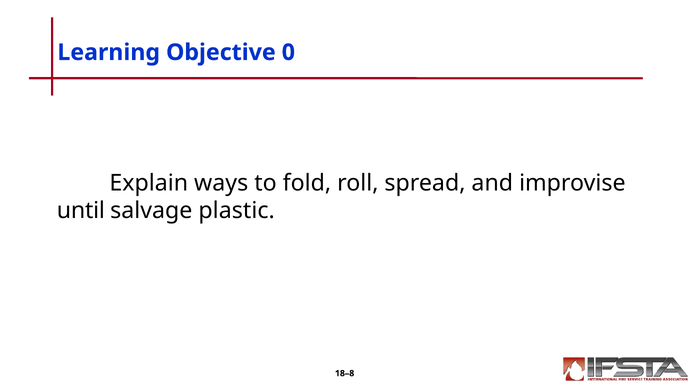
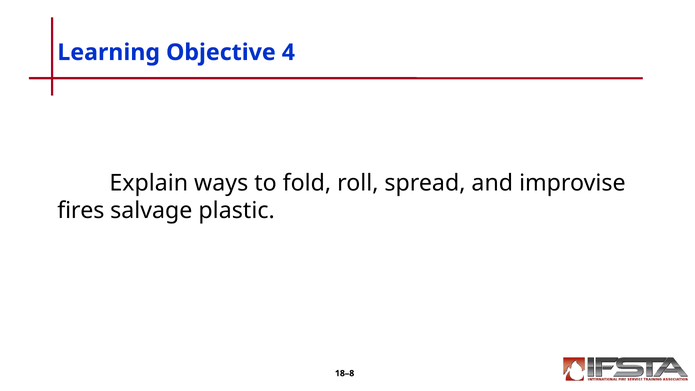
0: 0 -> 4 (288, 52)
until: until -> fires (81, 211)
